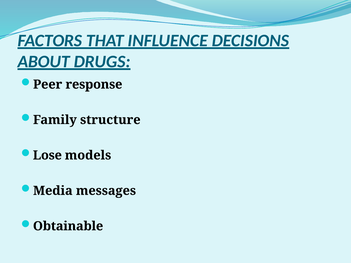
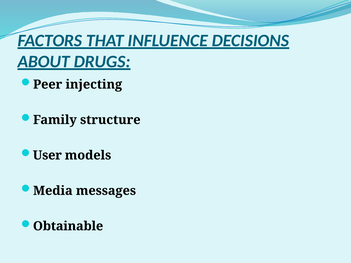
response: response -> injecting (94, 85)
Lose: Lose -> User (47, 155)
